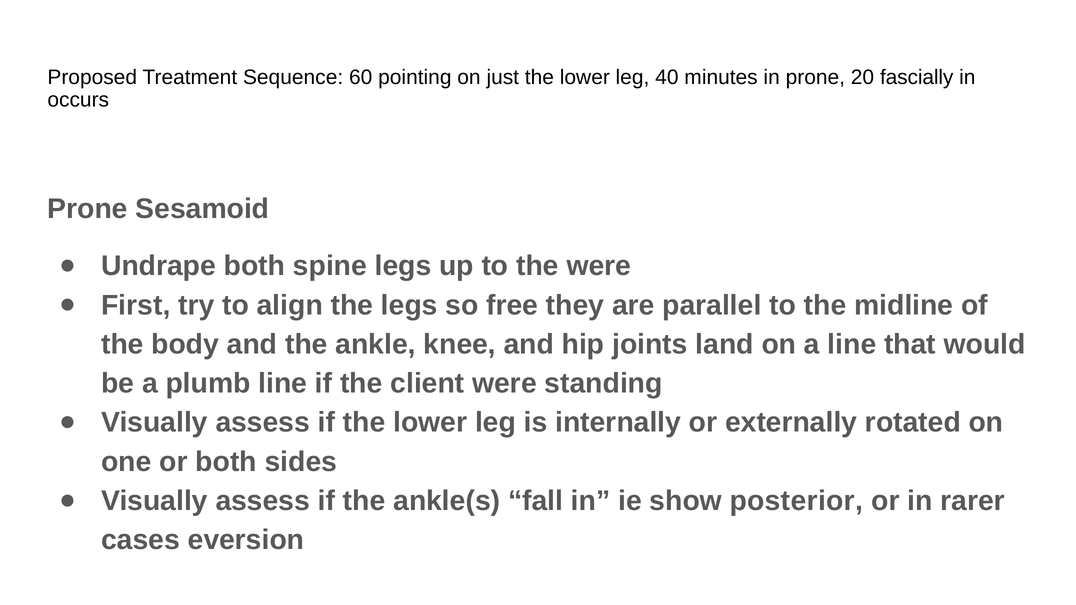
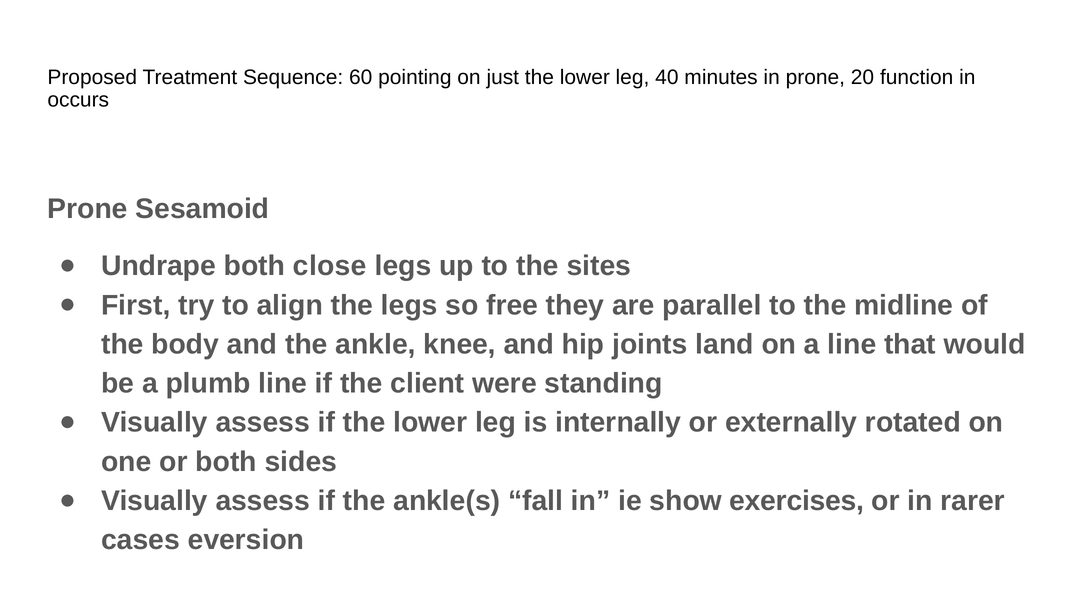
fascially: fascially -> function (917, 77)
spine: spine -> close (330, 266)
the were: were -> sites (599, 266)
posterior: posterior -> exercises (797, 501)
